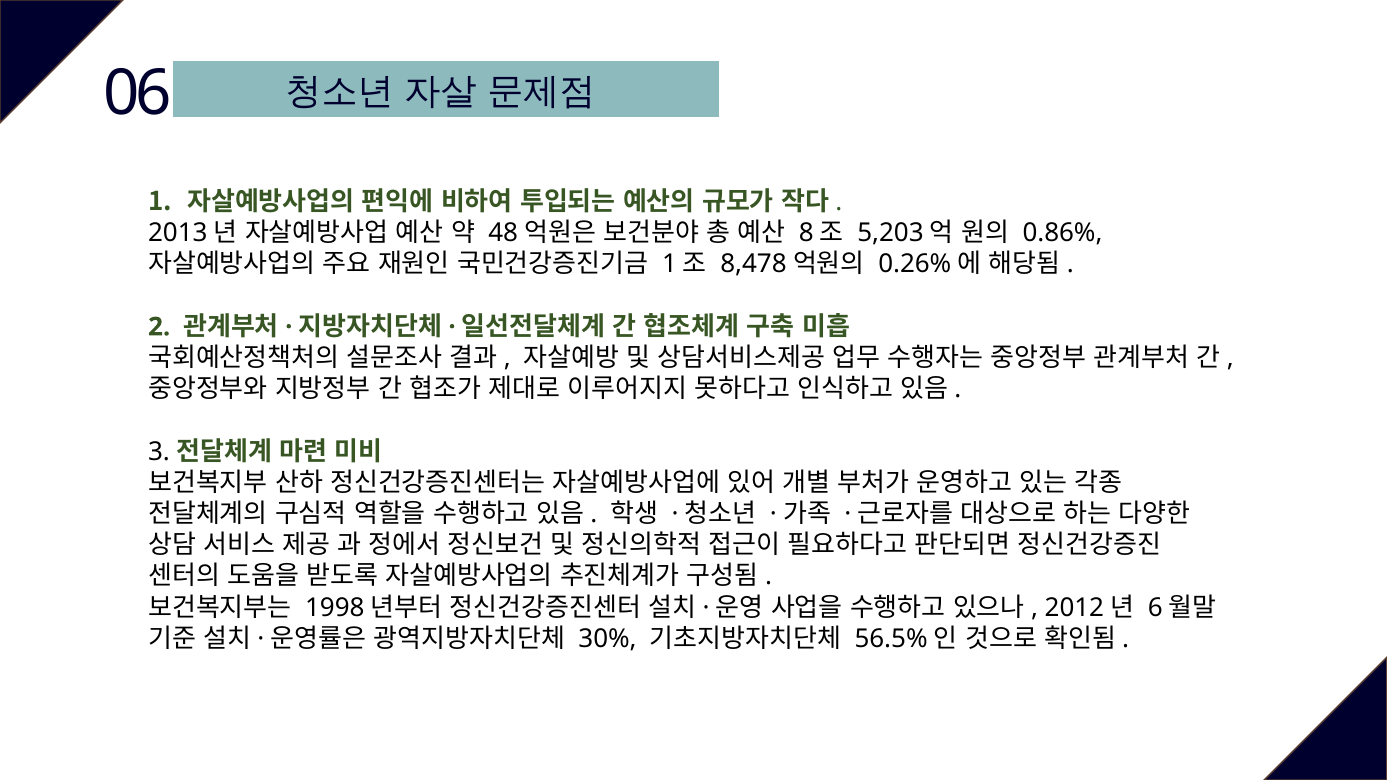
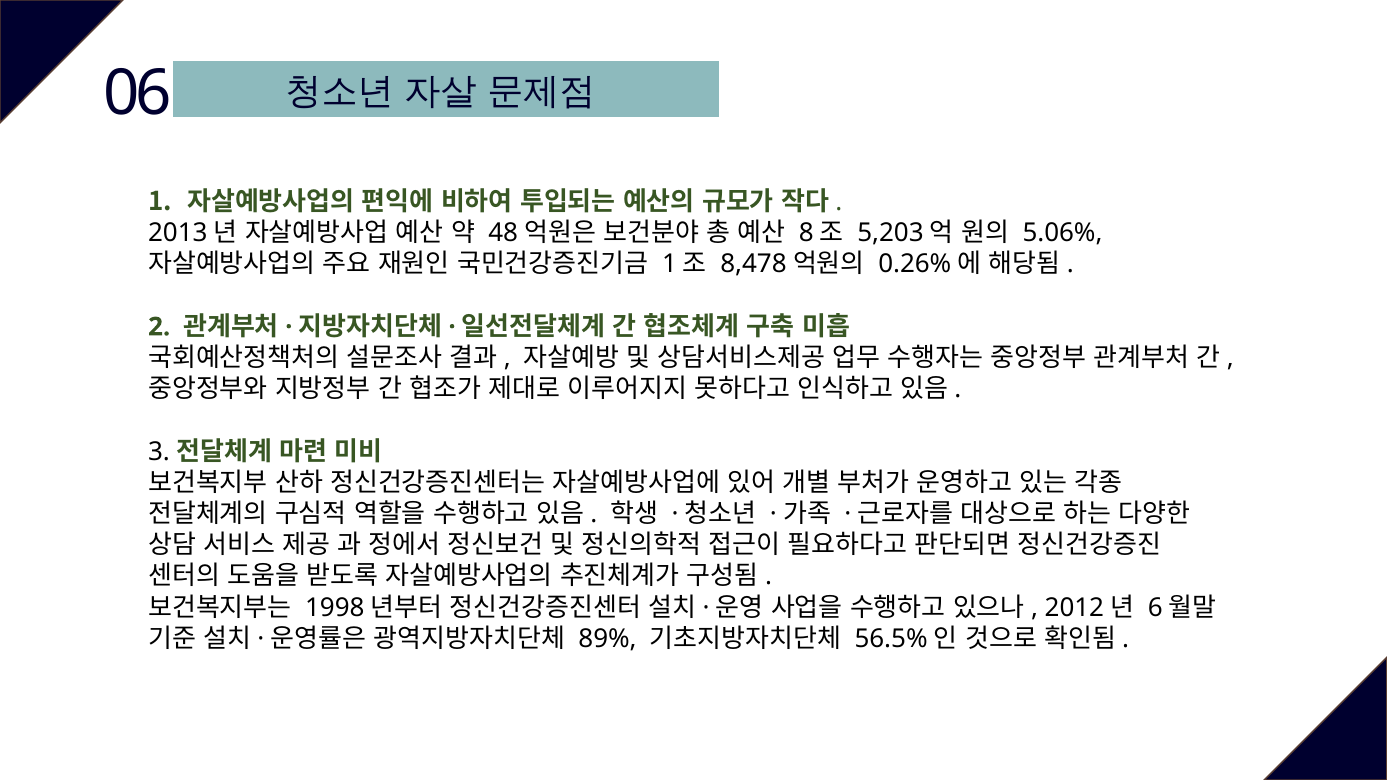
0.86%: 0.86% -> 5.06% (1063, 233)
30%: 30% -> 89% (608, 639)
